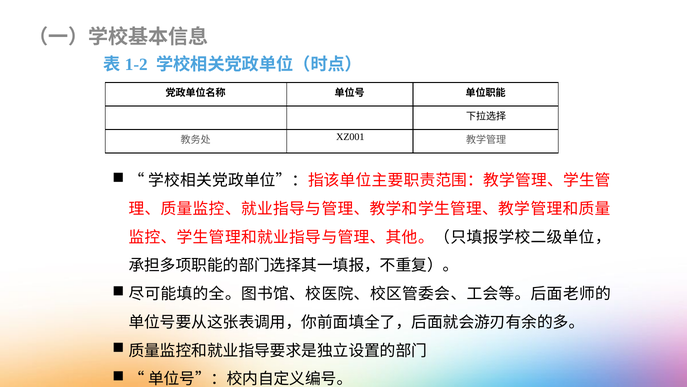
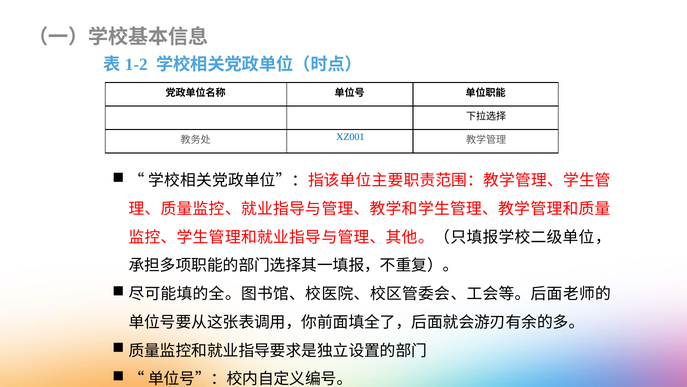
XZ001 colour: black -> blue (350, 137)
